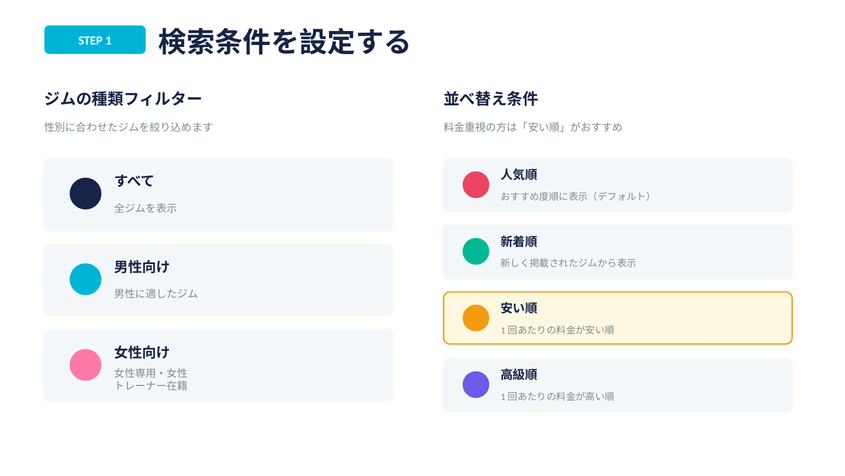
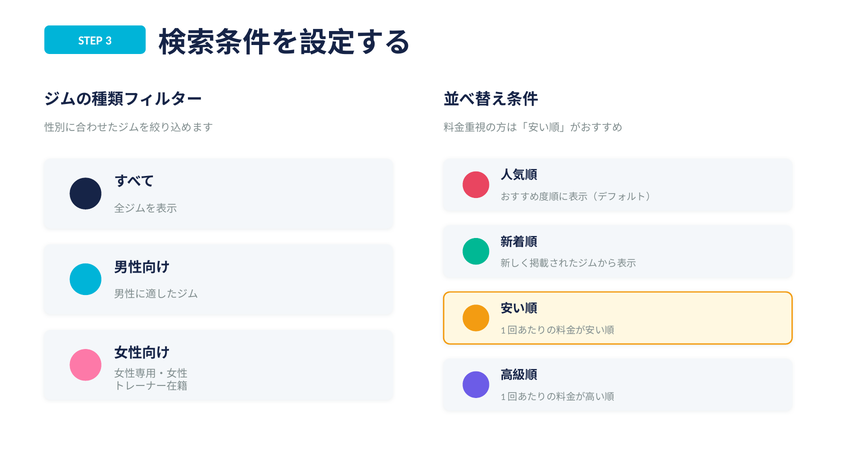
1: 1 -> 3 (109, 40)
